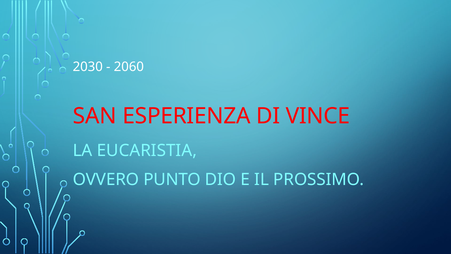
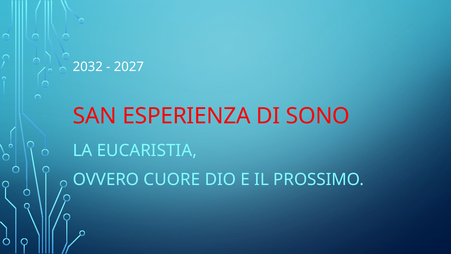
2030: 2030 -> 2032 (88, 67)
2060: 2060 -> 2027 (129, 67)
VINCE: VINCE -> SONO (318, 116)
PUNTO: PUNTO -> CUORE (172, 179)
